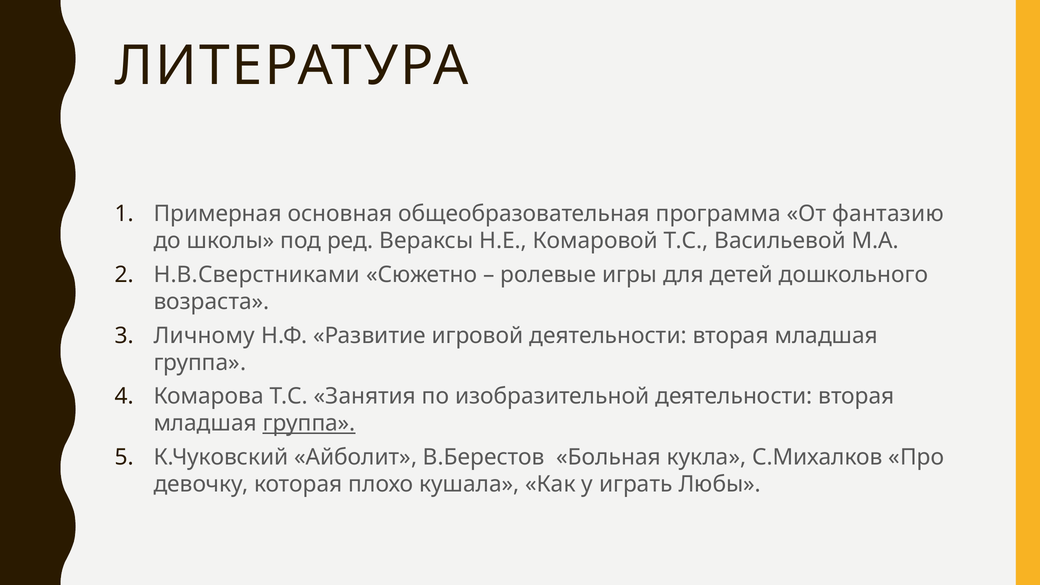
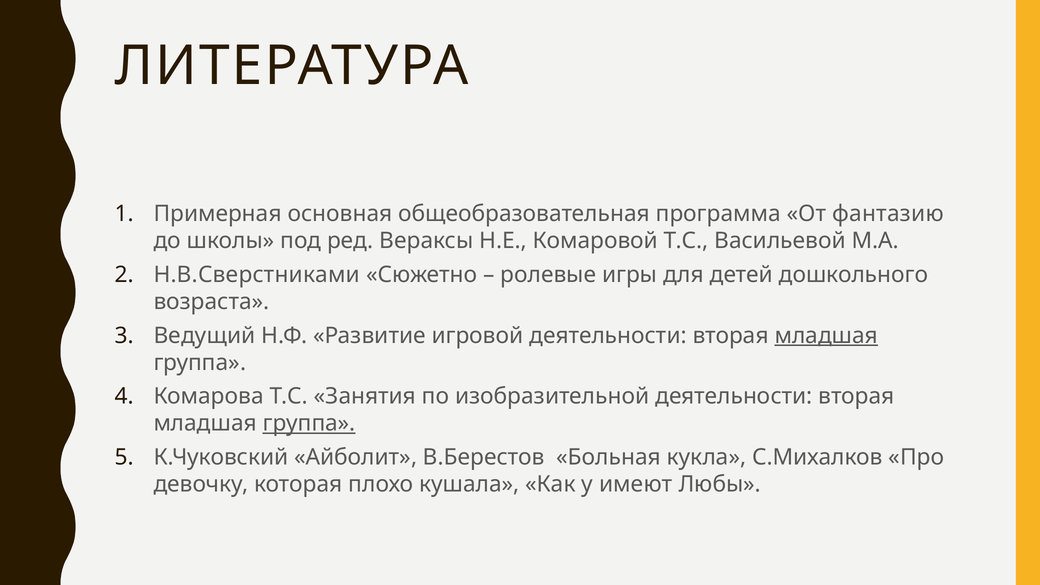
Личному: Личному -> Ведущий (204, 336)
младшая underline: none -> present (826, 336)
играть: играть -> имеют (636, 484)
